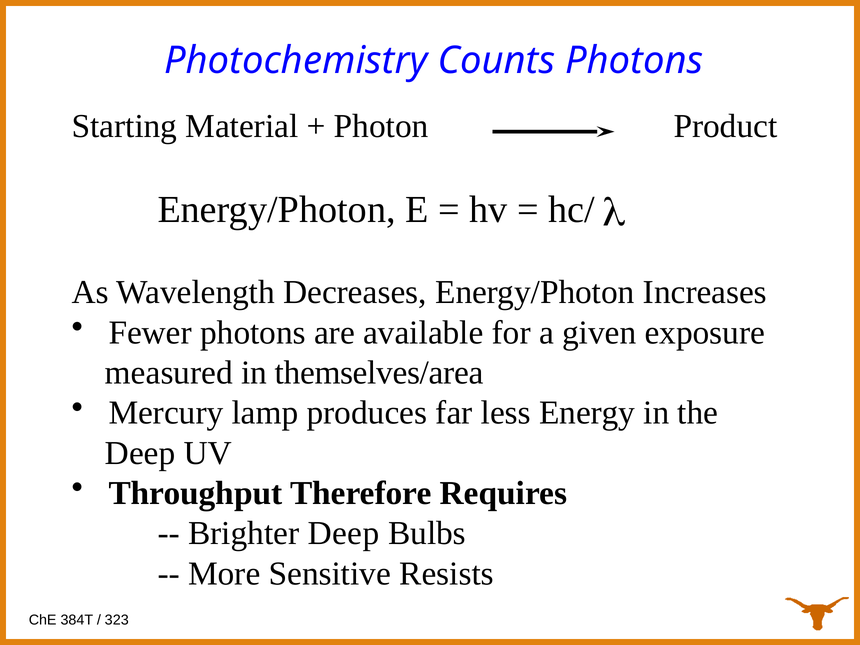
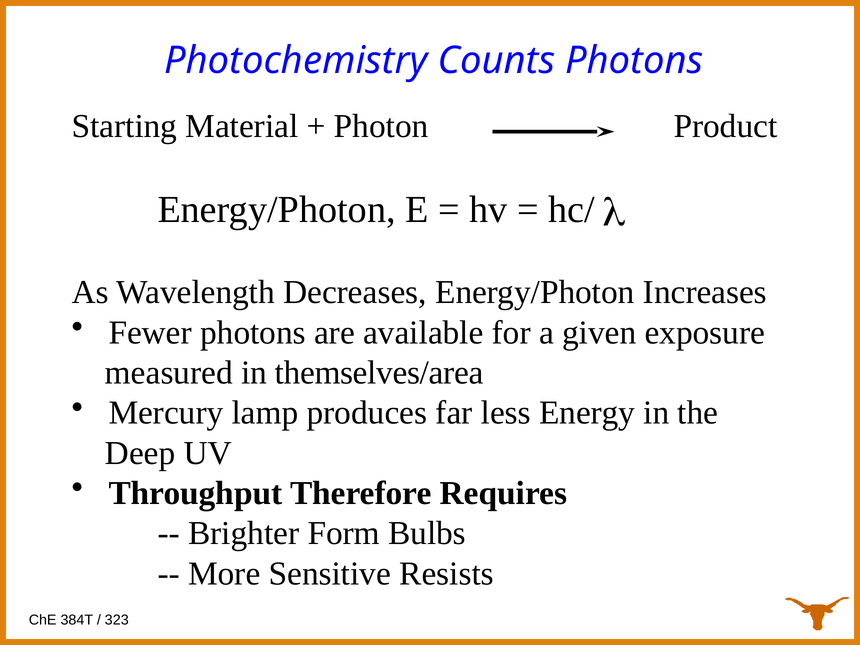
Brighter Deep: Deep -> Form (344, 533)
